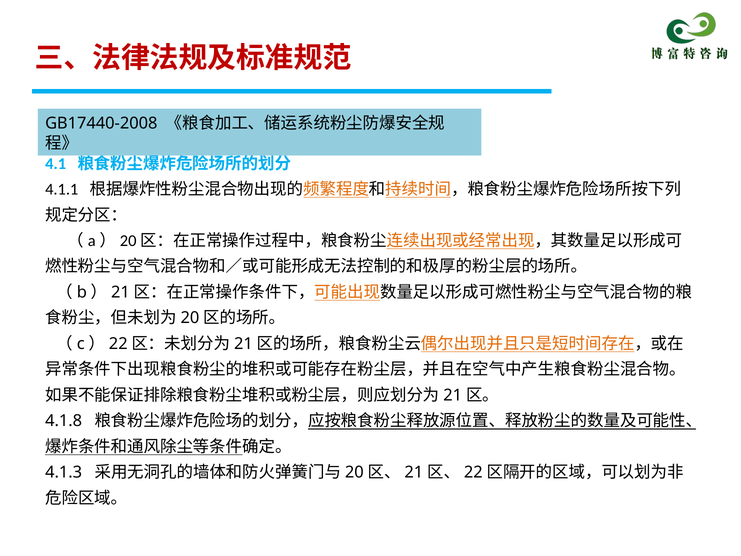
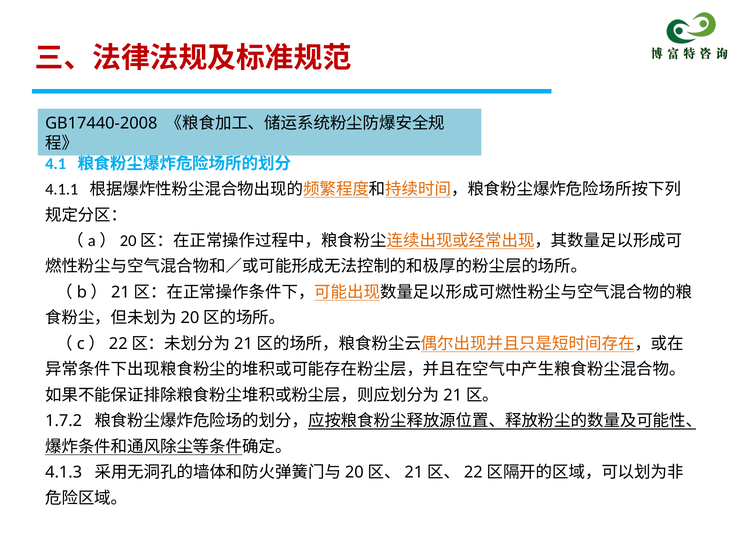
4.1.8: 4.1.8 -> 1.7.2 (64, 421)
